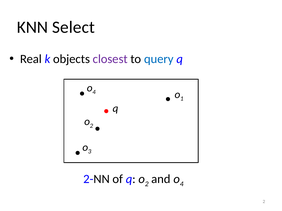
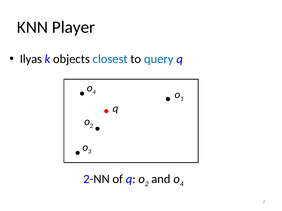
Select: Select -> Player (74, 27)
Real: Real -> Ilyas (31, 59)
closest colour: purple -> blue (110, 59)
